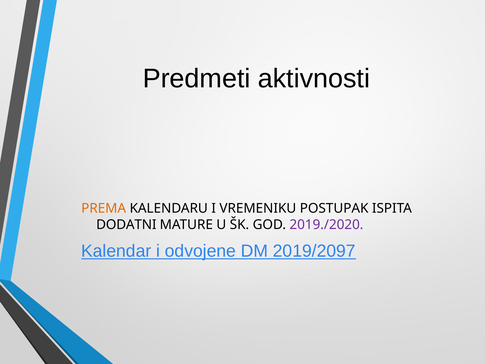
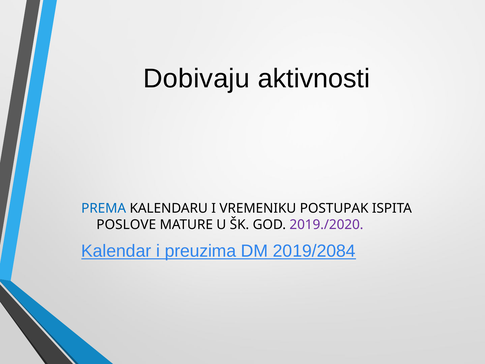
Predmeti: Predmeti -> Dobivaju (196, 79)
PREMA colour: orange -> blue (104, 208)
DODATNI: DODATNI -> POSLOVE (126, 225)
odvojene: odvojene -> preuzima (200, 251)
2019/2097: 2019/2097 -> 2019/2084 (314, 251)
